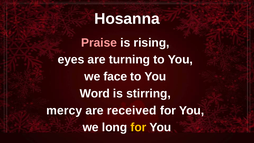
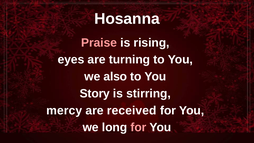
face: face -> also (115, 77)
Word: Word -> Story (95, 93)
for colour: yellow -> pink (138, 127)
